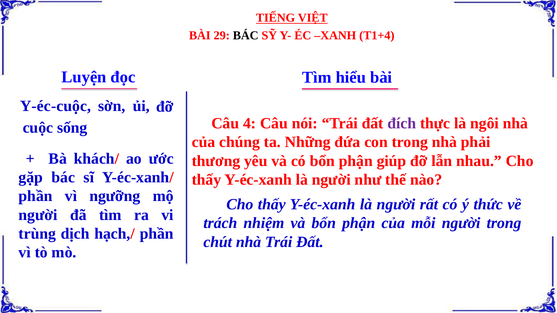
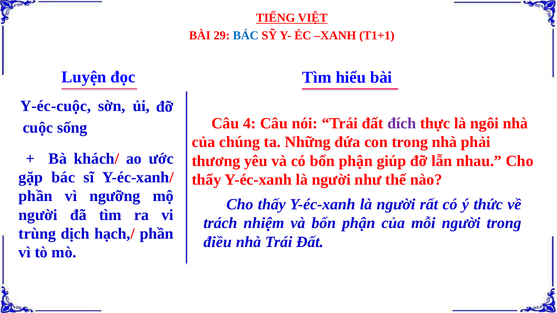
BÁC colour: black -> blue (246, 35)
T1+4: T1+4 -> T1+1 (377, 35)
chút: chút -> điều (218, 242)
